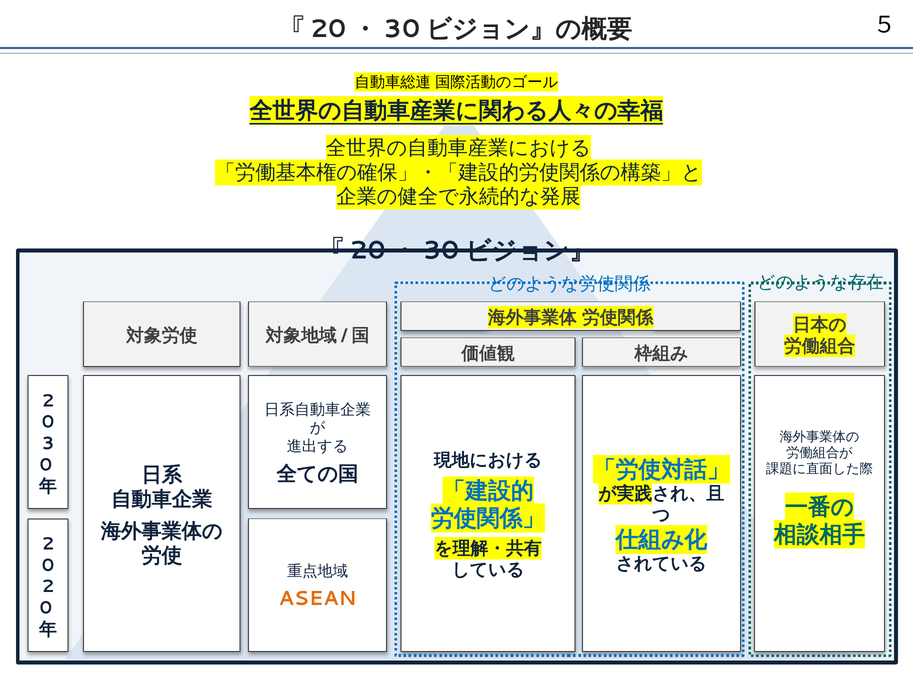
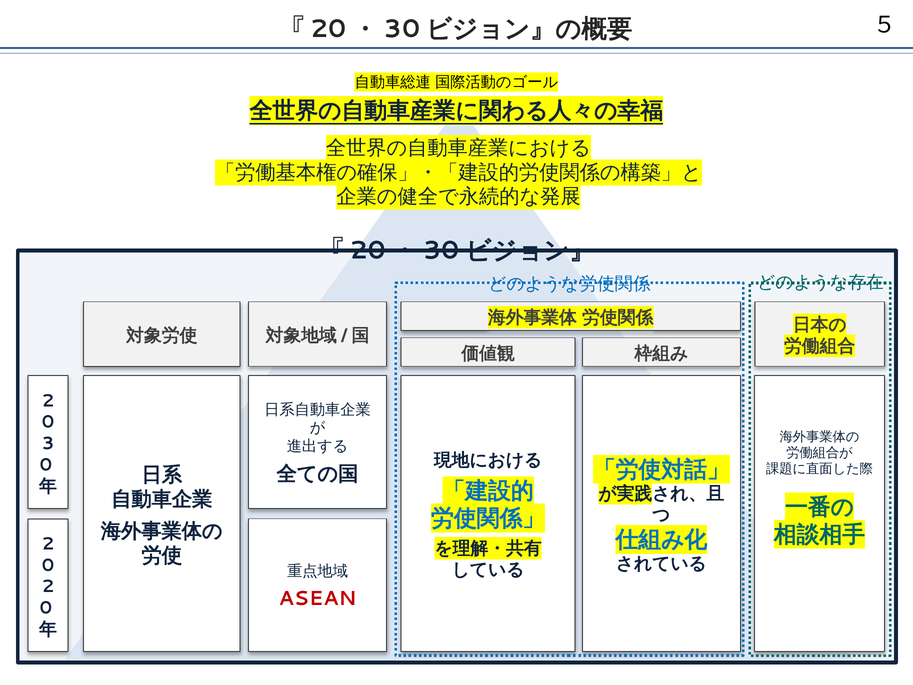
ASEAN colour: orange -> red (318, 599)
